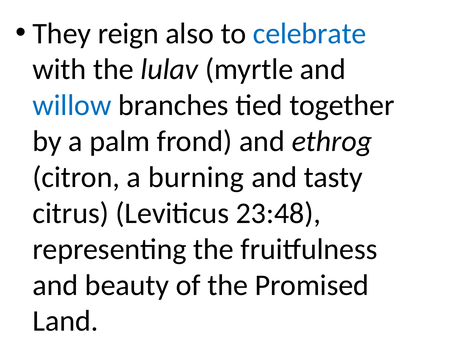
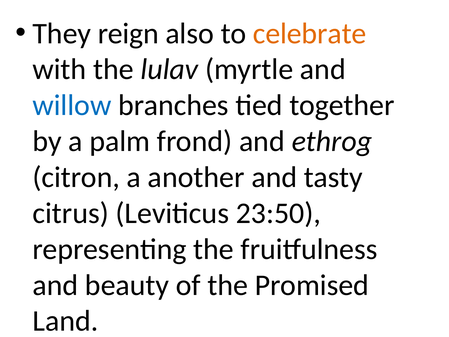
celebrate colour: blue -> orange (310, 33)
burning: burning -> another (196, 177)
23:48: 23:48 -> 23:50 (278, 213)
